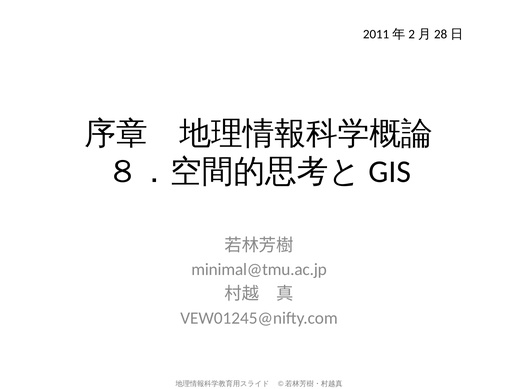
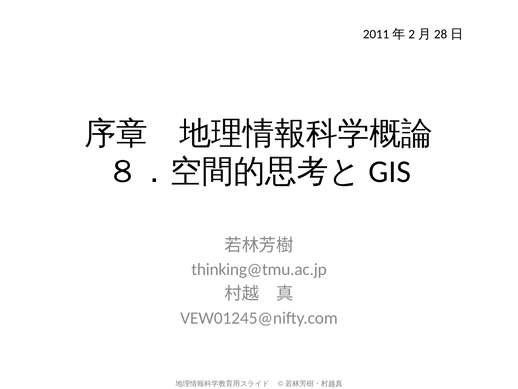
minimal@tmu.ac.jp: minimal@tmu.ac.jp -> thinking@tmu.ac.jp (259, 269)
